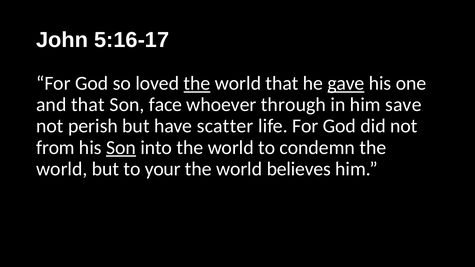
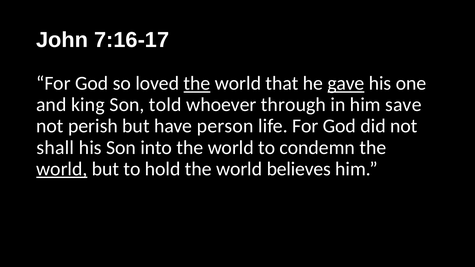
5:16-17: 5:16-17 -> 7:16-17 (132, 40)
and that: that -> king (88, 105)
face: face -> told (165, 105)
scatter: scatter -> person (225, 126)
from: from -> shall (55, 148)
Son underline: present -> none (121, 148)
world underline: none -> present (62, 169)
your: your -> hold (163, 169)
